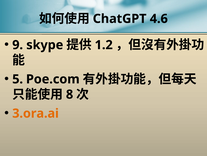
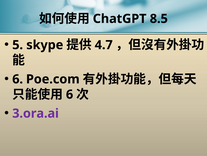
4.6: 4.6 -> 8.5 (159, 19)
9: 9 -> 5 (18, 45)
1.2: 1.2 -> 4.7 (104, 45)
5: 5 -> 6 (18, 79)
8: 8 -> 6 (70, 94)
3.ora.ai colour: orange -> purple (36, 113)
